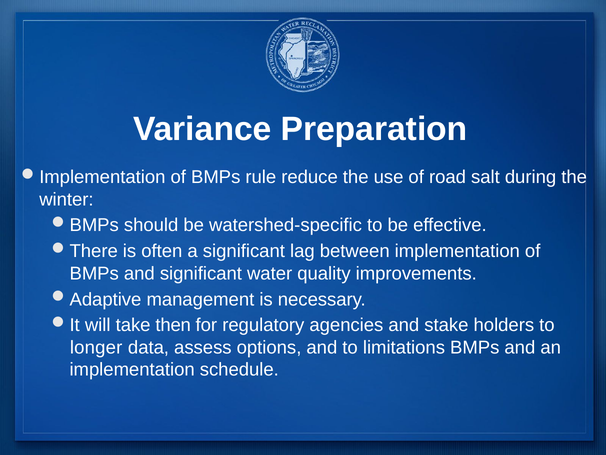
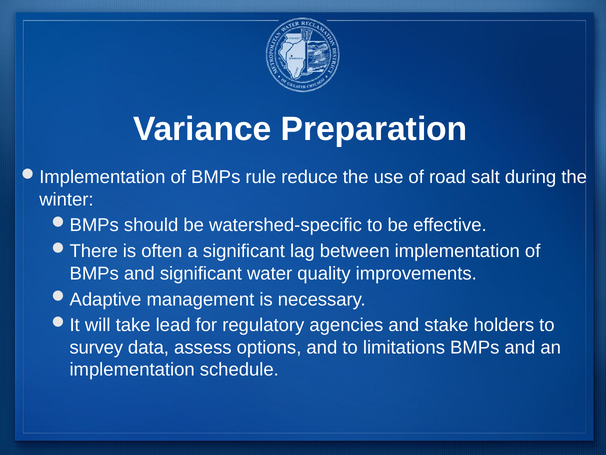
then: then -> lead (173, 325)
longer: longer -> survey (96, 347)
